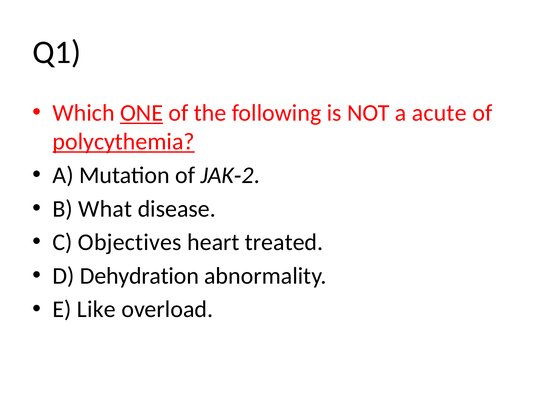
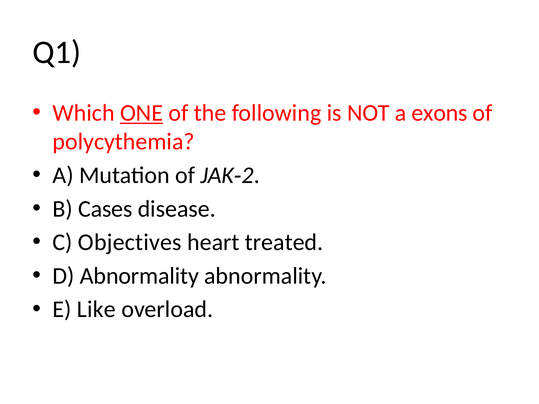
acute: acute -> exons (440, 113)
polycythemia underline: present -> none (124, 142)
What: What -> Cases (105, 209)
D Dehydration: Dehydration -> Abnormality (139, 276)
